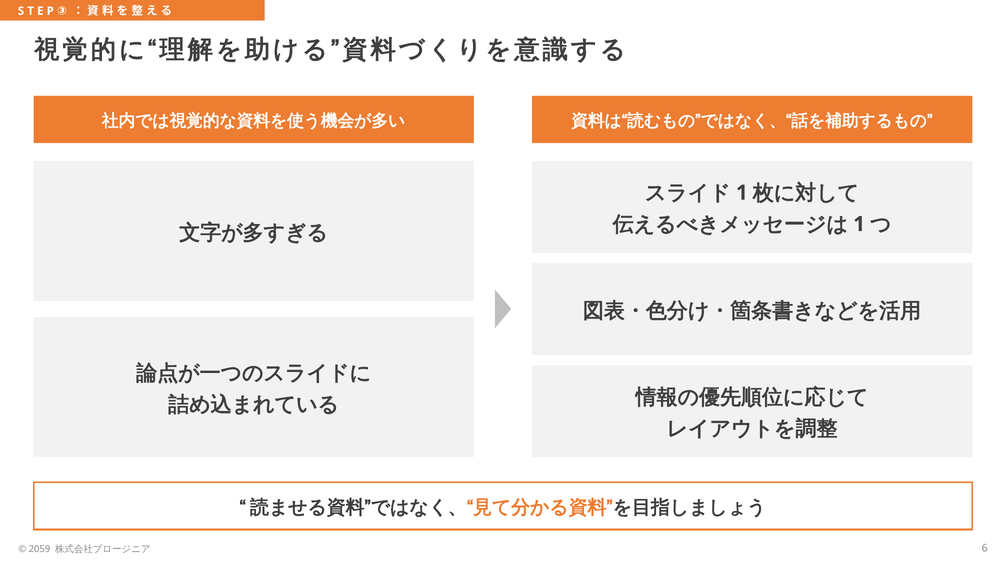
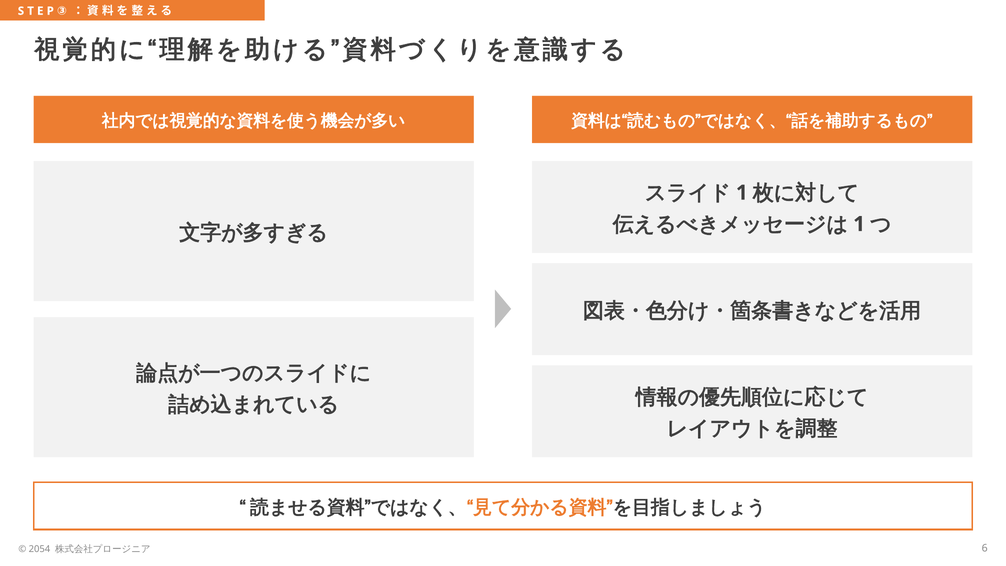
2059: 2059 -> 2054 (39, 549)
